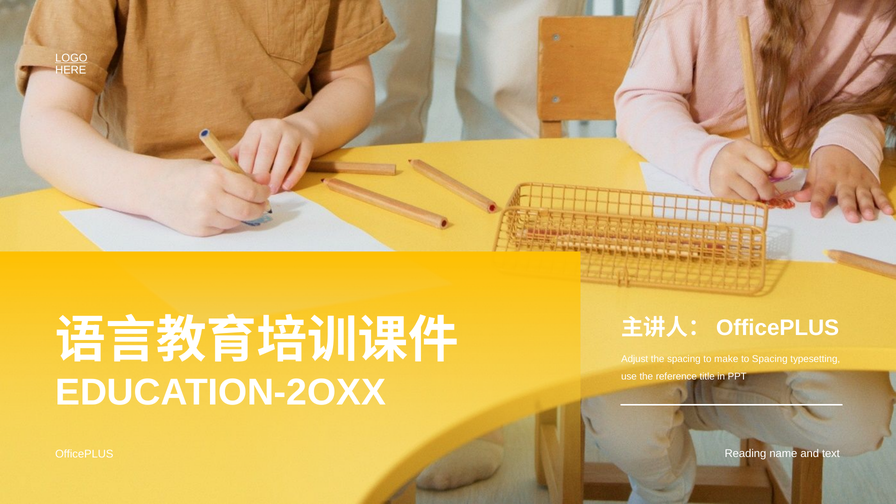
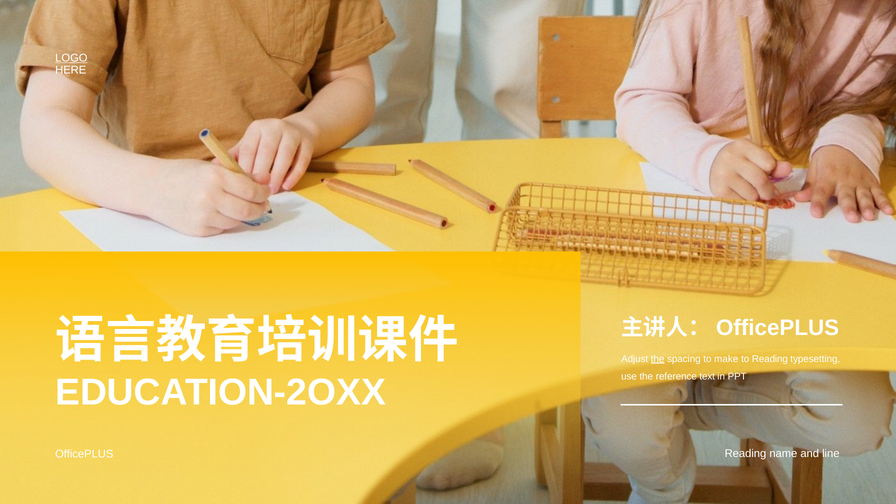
the underline: none -> present (658, 359)
to Spacing: Spacing -> Reading (770, 359)
title: title -> text (707, 376)
text: text -> line (831, 454)
